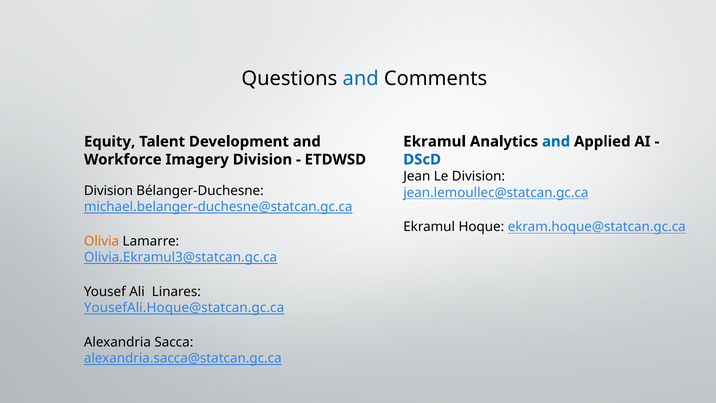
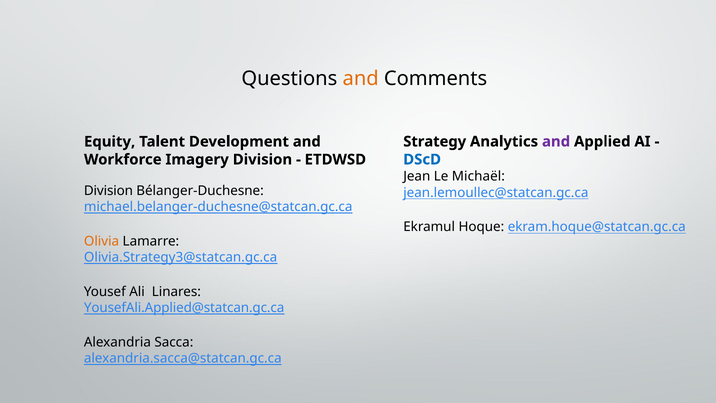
and colour: blue -> orange (361, 78)
Ekramul: Ekramul -> Strategy (435, 141)
and colour: blue -> purple (556, 141)
Le Division: Division -> Michaël (478, 176)
Olivia.Ekramul3@statcan.gc.ca: Olivia.Ekramul3@statcan.gc.ca -> Olivia.Strategy3@statcan.gc.ca (181, 257)
YousefAli.Hoque@statcan.gc.ca: YousefAli.Hoque@statcan.gc.ca -> YousefAli.Applied@statcan.gc.ca (184, 308)
